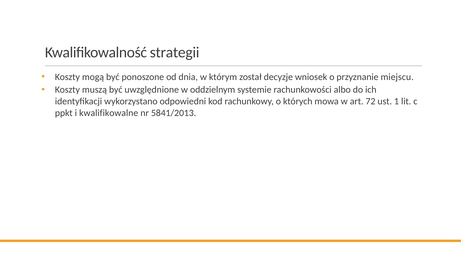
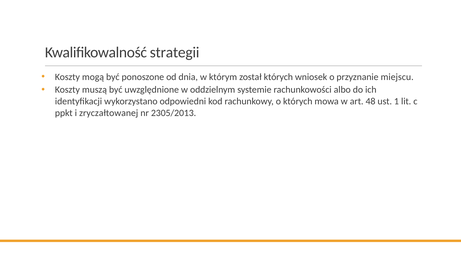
został decyzje: decyzje -> których (278, 77)
72: 72 -> 48 (370, 101)
kwalifikowalne: kwalifikowalne -> zryczałtowanej (109, 113)
5841/2013: 5841/2013 -> 2305/2013 (174, 113)
